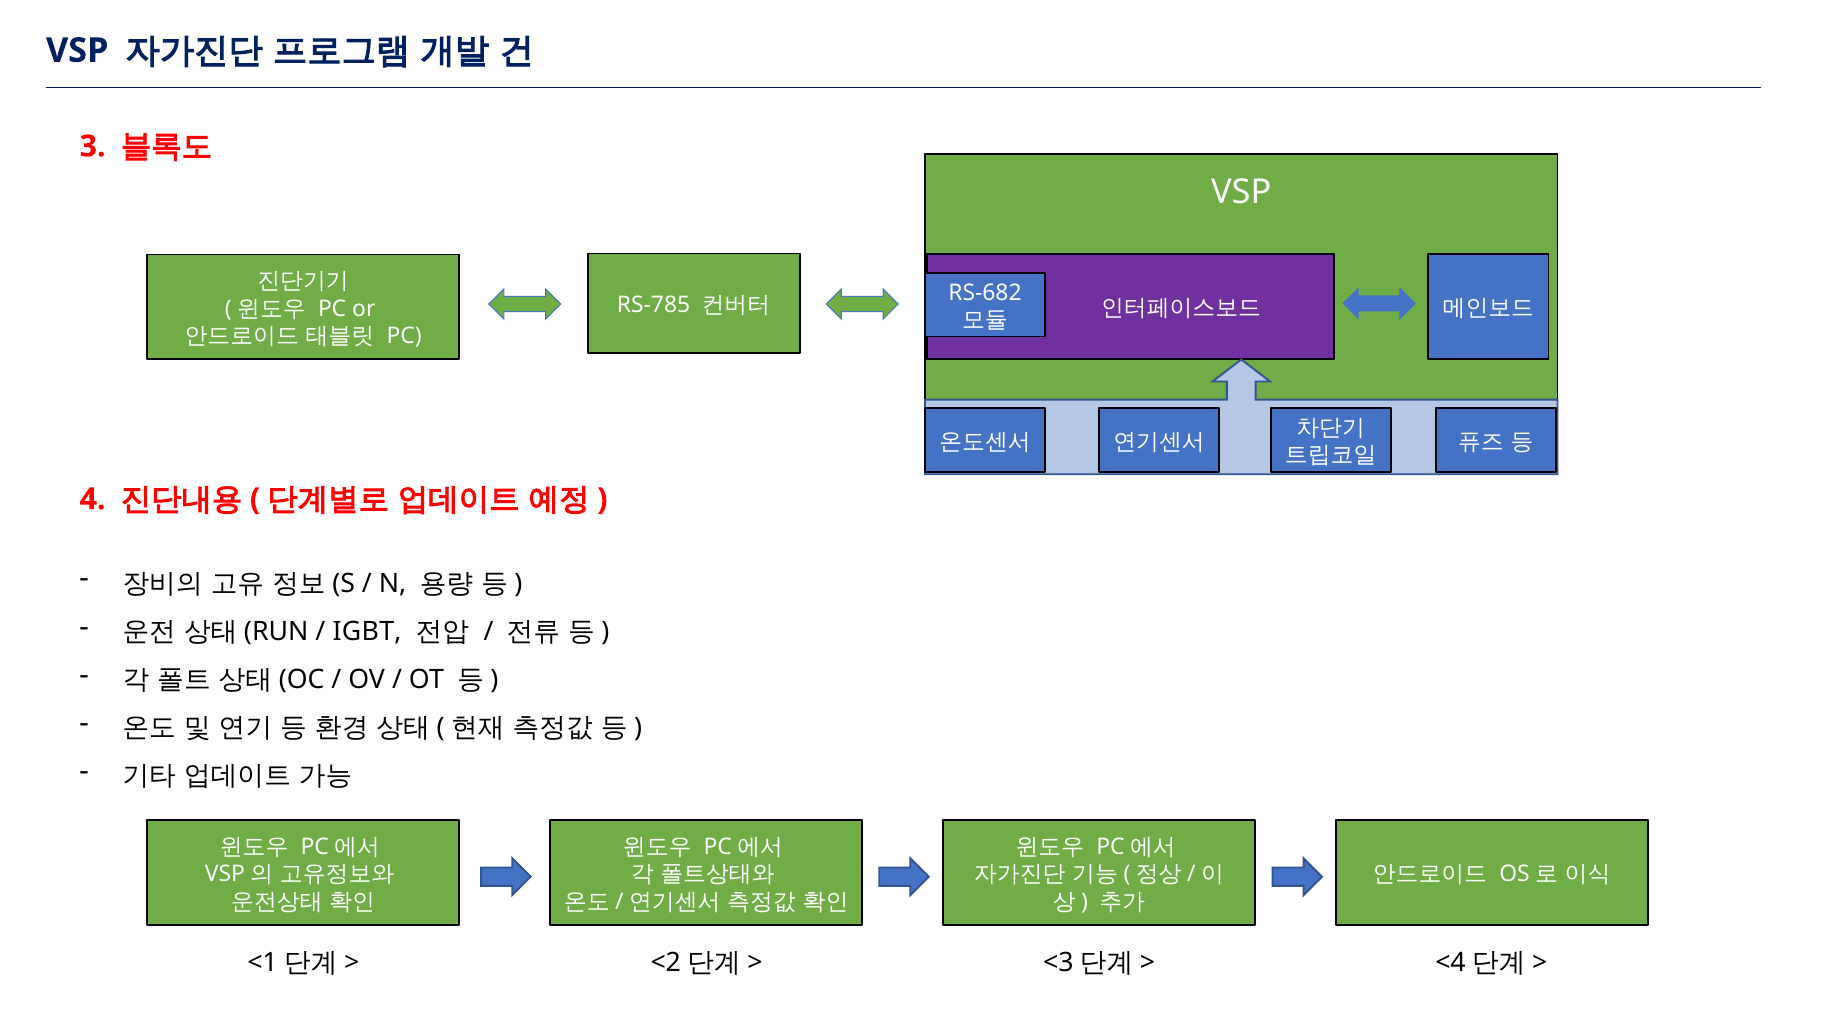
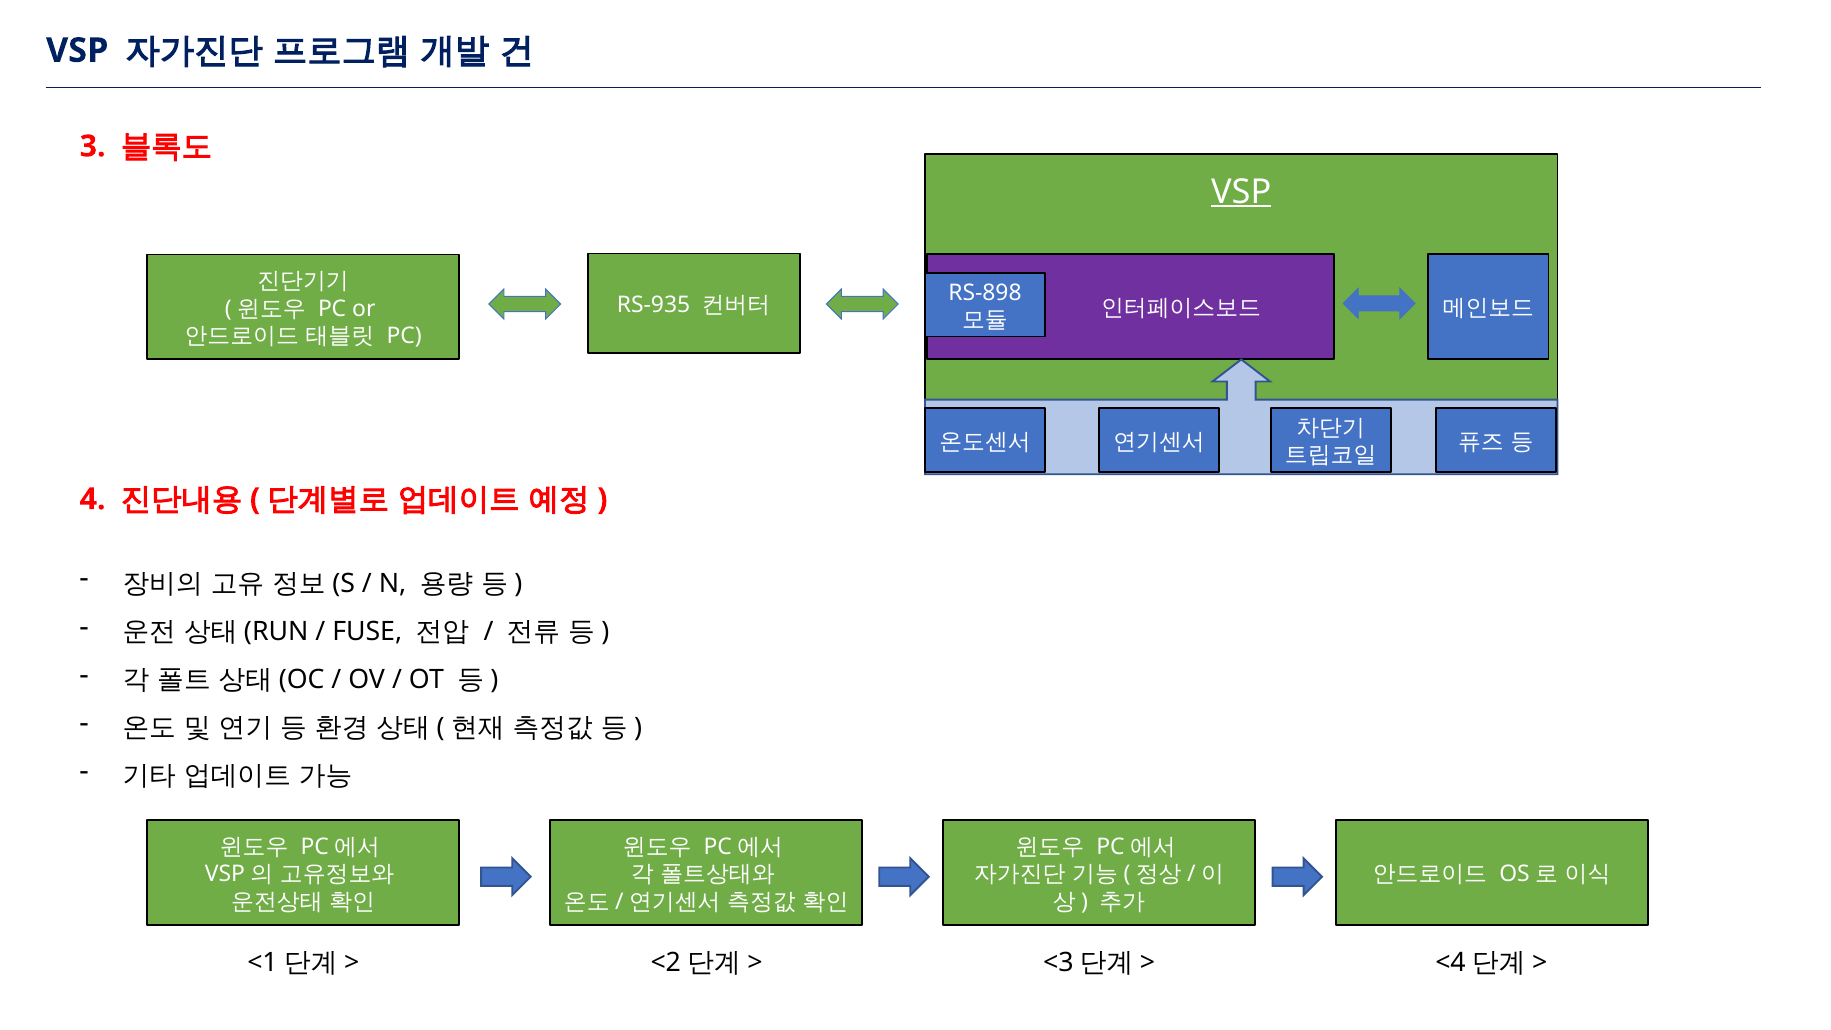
VSP underline: none -> present (1241, 192)
RS-682: RS-682 -> RS-898 (985, 292)
RS-785: RS-785 -> RS-935 (654, 305)
IGBT: IGBT -> FUSE (367, 632)
